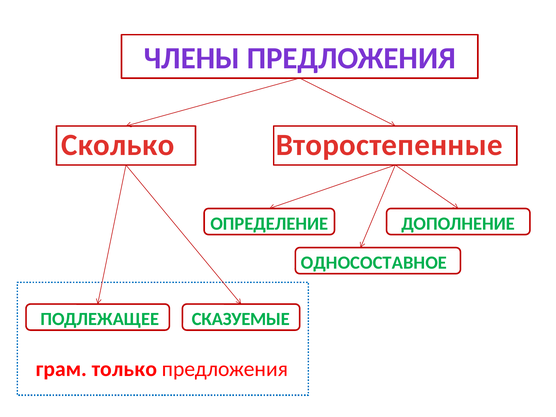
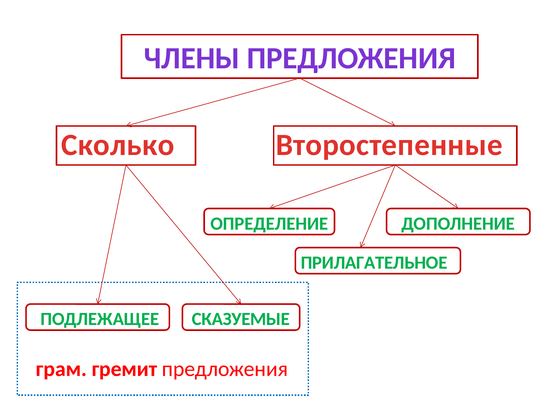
ОДНОСОСТАВНОЕ: ОДНОСОСТАВНОЕ -> ПРИЛАГАТЕЛЬНОЕ (374, 263)
только: только -> гремит (124, 369)
